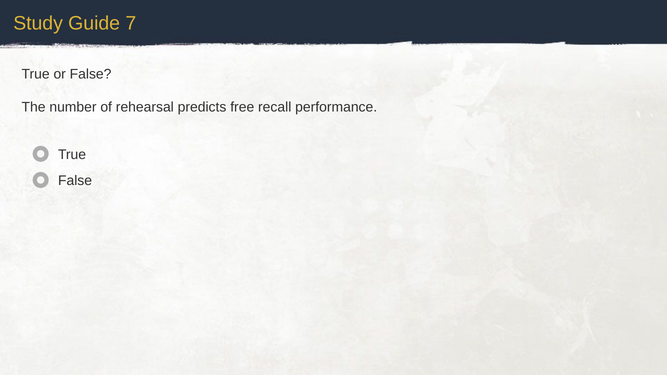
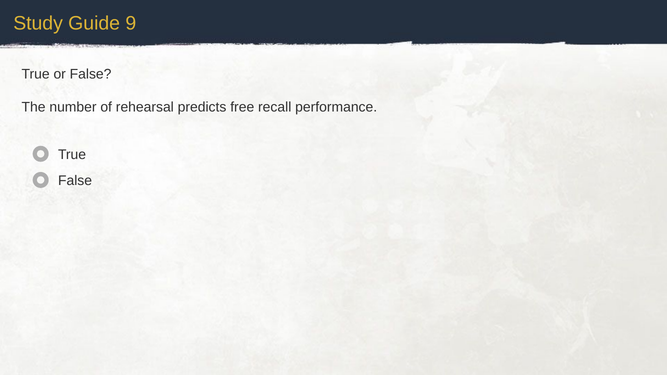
7: 7 -> 9 (131, 23)
